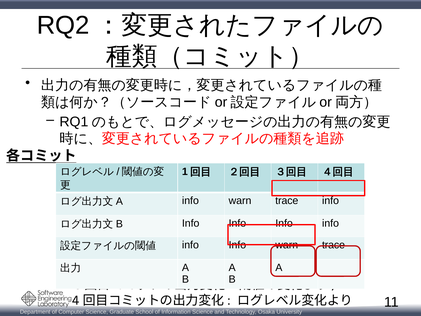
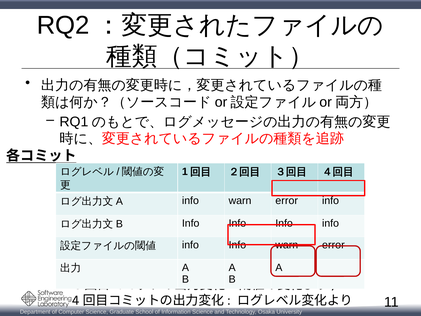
A info warn trace: trace -> error (287, 201)
info Info warn trace: trace -> error (333, 245)
